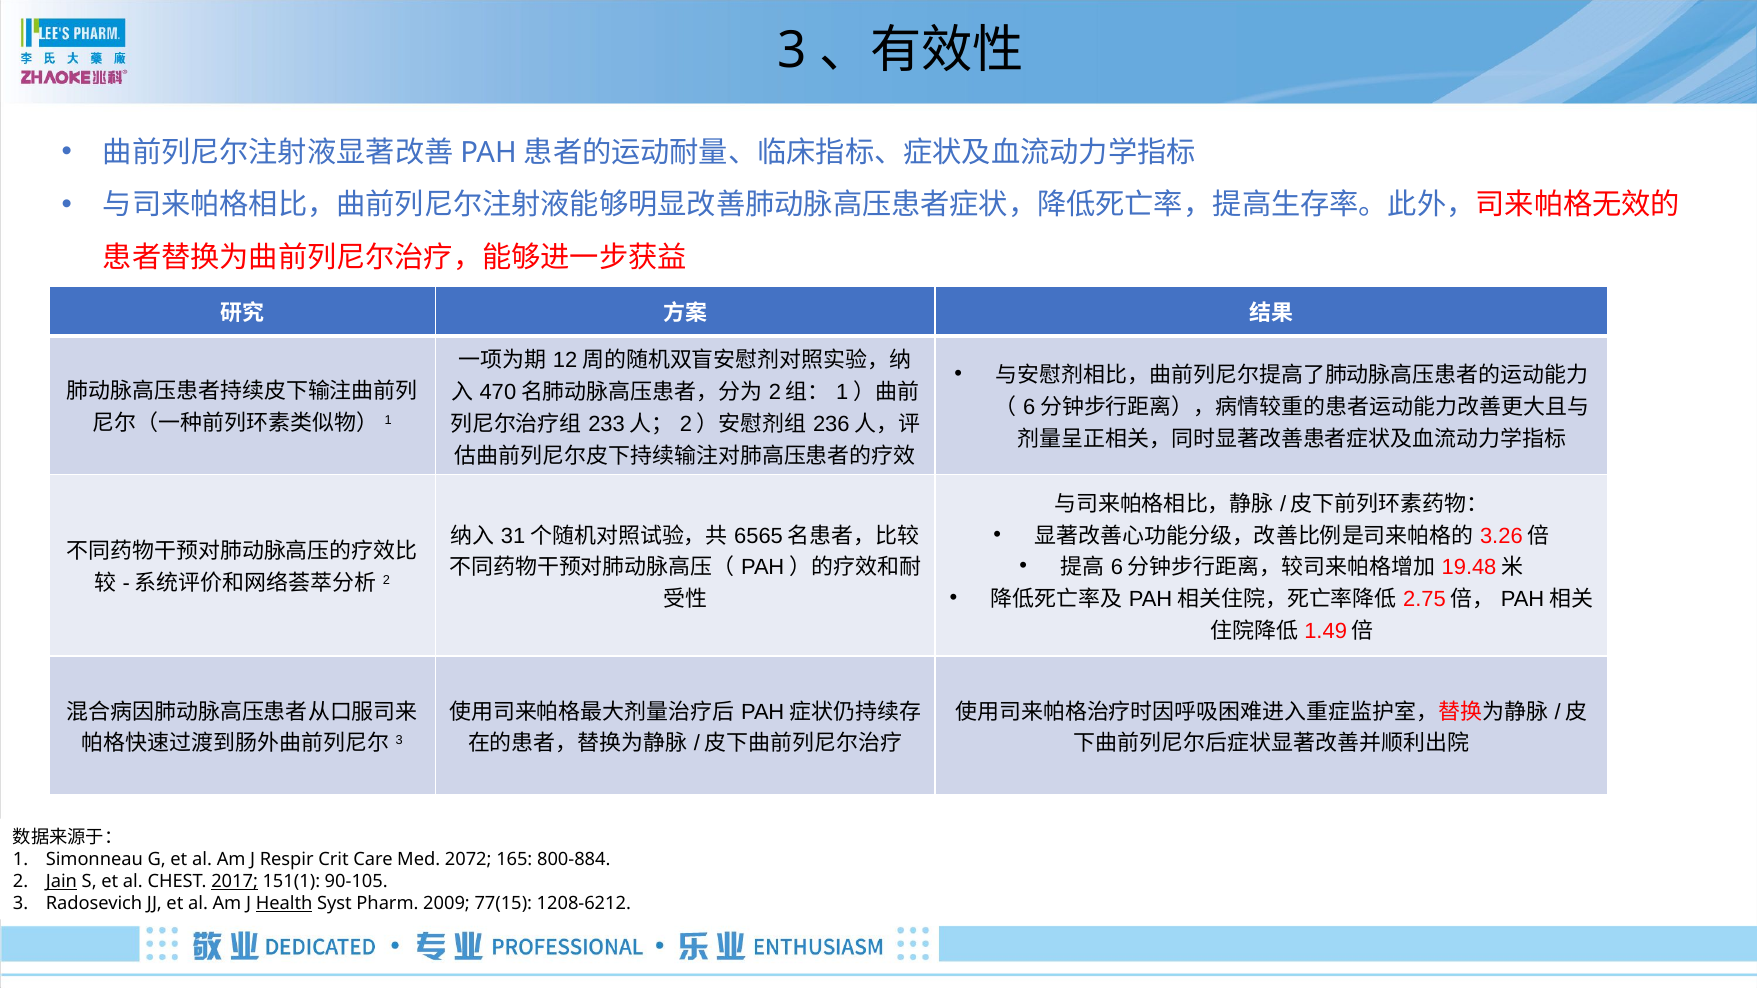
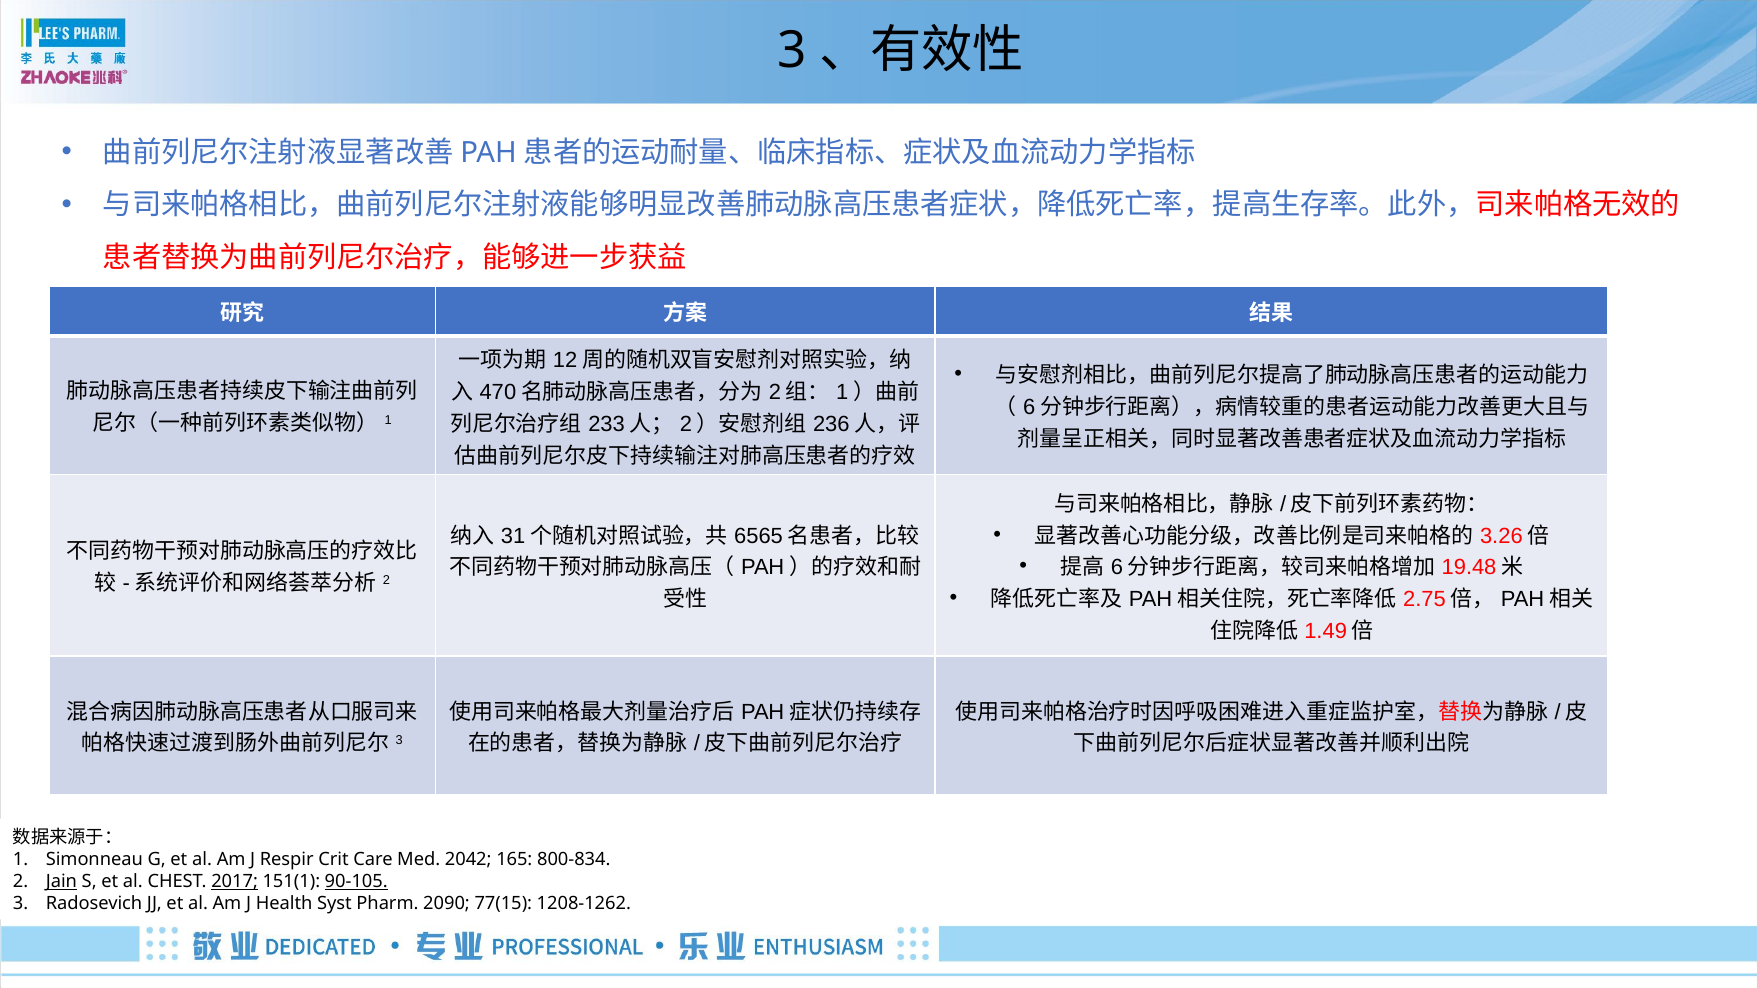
2072: 2072 -> 2042 (468, 860)
800-884: 800-884 -> 800-834 (574, 860)
90-105 underline: none -> present (356, 882)
Health underline: present -> none (284, 904)
2009: 2009 -> 2090 (447, 904)
1208-6212: 1208-6212 -> 1208-1262 (584, 904)
